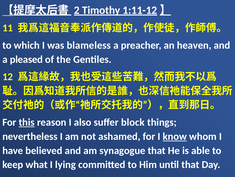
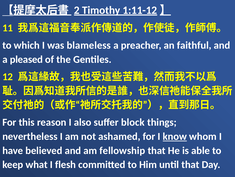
heaven: heaven -> faithful (194, 45)
this underline: present -> none (27, 122)
synagogue: synagogue -> fellowship (122, 150)
lying: lying -> flesh (66, 164)
